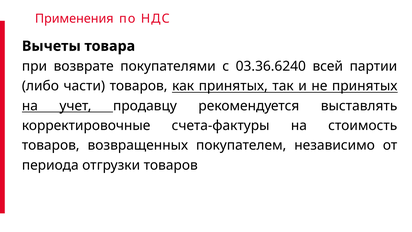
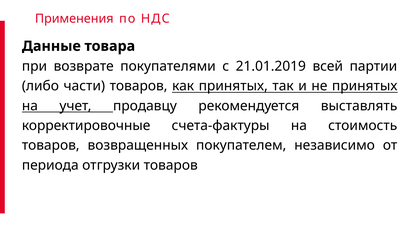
Вычеты: Вычеты -> Данные (51, 46)
03.36.6240: 03.36.6240 -> 21.01.2019 (271, 66)
